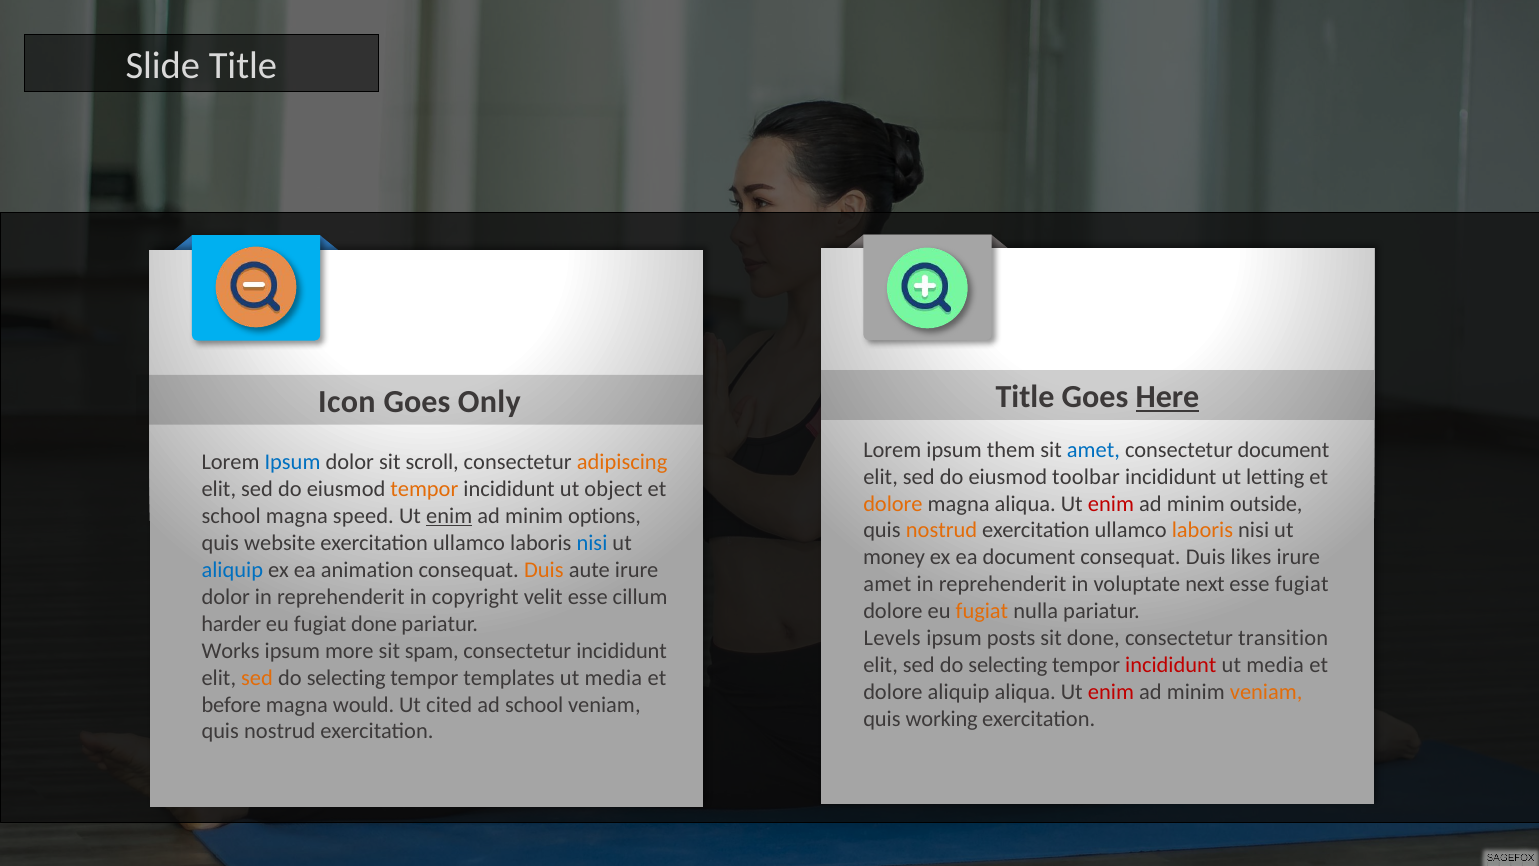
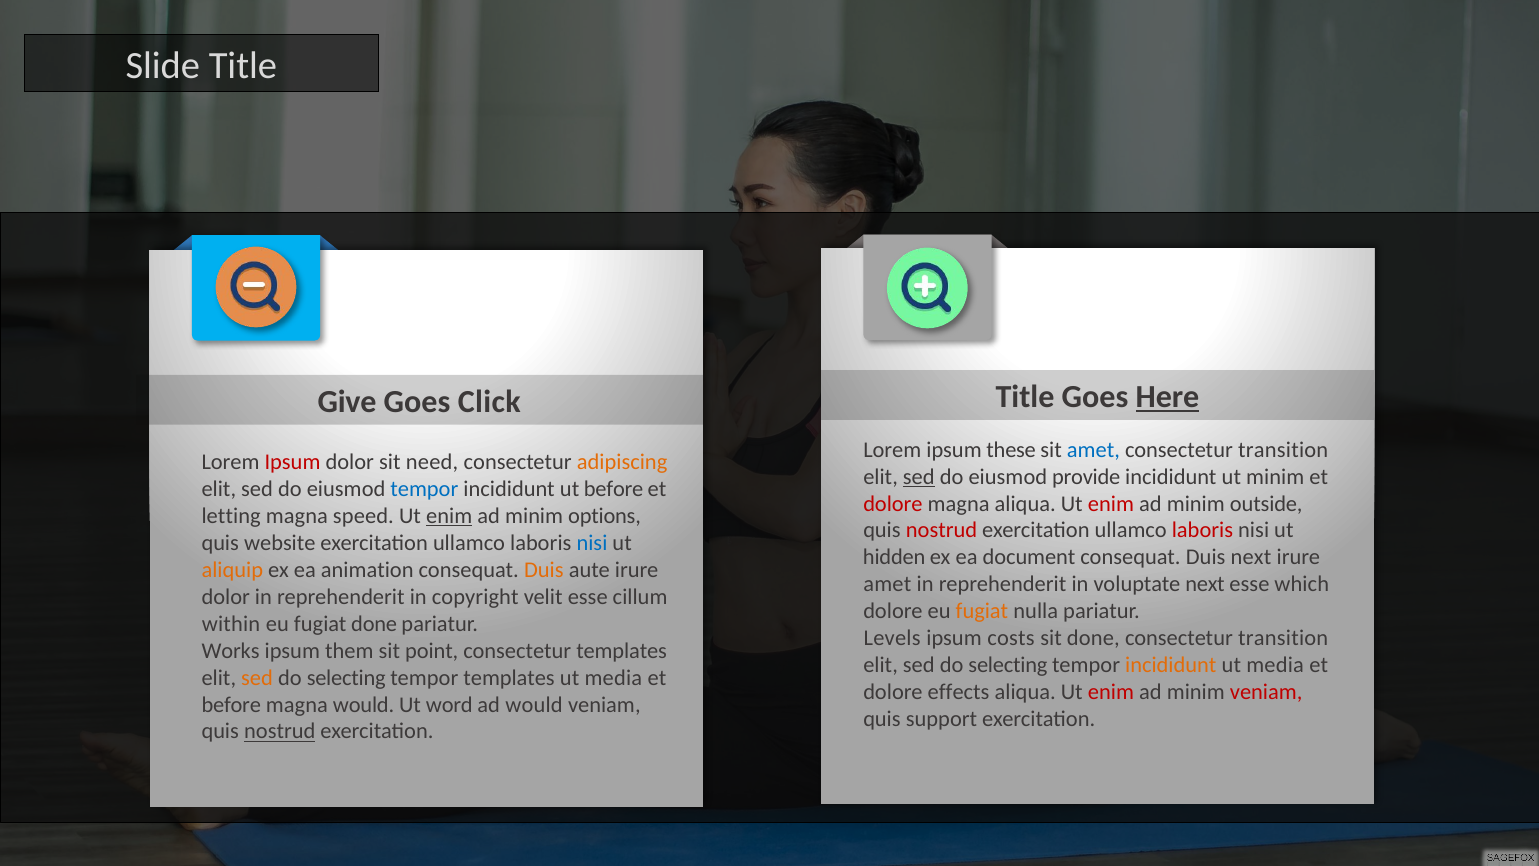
Icon: Icon -> Give (347, 402)
Only: Only -> Click (489, 402)
them: them -> these (1011, 450)
document: document -> transition (1283, 450)
Ipsum colour: blue -> red (293, 462)
scroll: scroll -> need (432, 462)
sed underline: none -> present (919, 476)
toolbar: toolbar -> provide (1086, 476)
ut letting: letting -> minim (1275, 476)
tempor colour: orange -> blue (424, 489)
ut object: object -> before (614, 489)
dolore colour: orange -> red (893, 503)
school: school -> letting (231, 516)
nostrud colour: orange -> red (942, 530)
laboris colour: orange -> red (1202, 530)
money: money -> hidden (894, 557)
Duis likes: likes -> next (1251, 557)
aliquip colour: blue -> orange (232, 570)
esse fugiat: fugiat -> which (1302, 584)
harder: harder -> within (231, 624)
posts: posts -> costs (1011, 638)
more: more -> them (349, 650)
spam: spam -> point (432, 650)
consectetur incididunt: incididunt -> templates (622, 650)
incididunt colour: red -> orange (1171, 665)
dolore aliquip: aliquip -> effects (959, 692)
veniam colour: orange -> red (1266, 692)
cited: cited -> word (449, 704)
ad school: school -> would (534, 704)
working: working -> support (942, 719)
nostrud underline: none -> present (280, 731)
